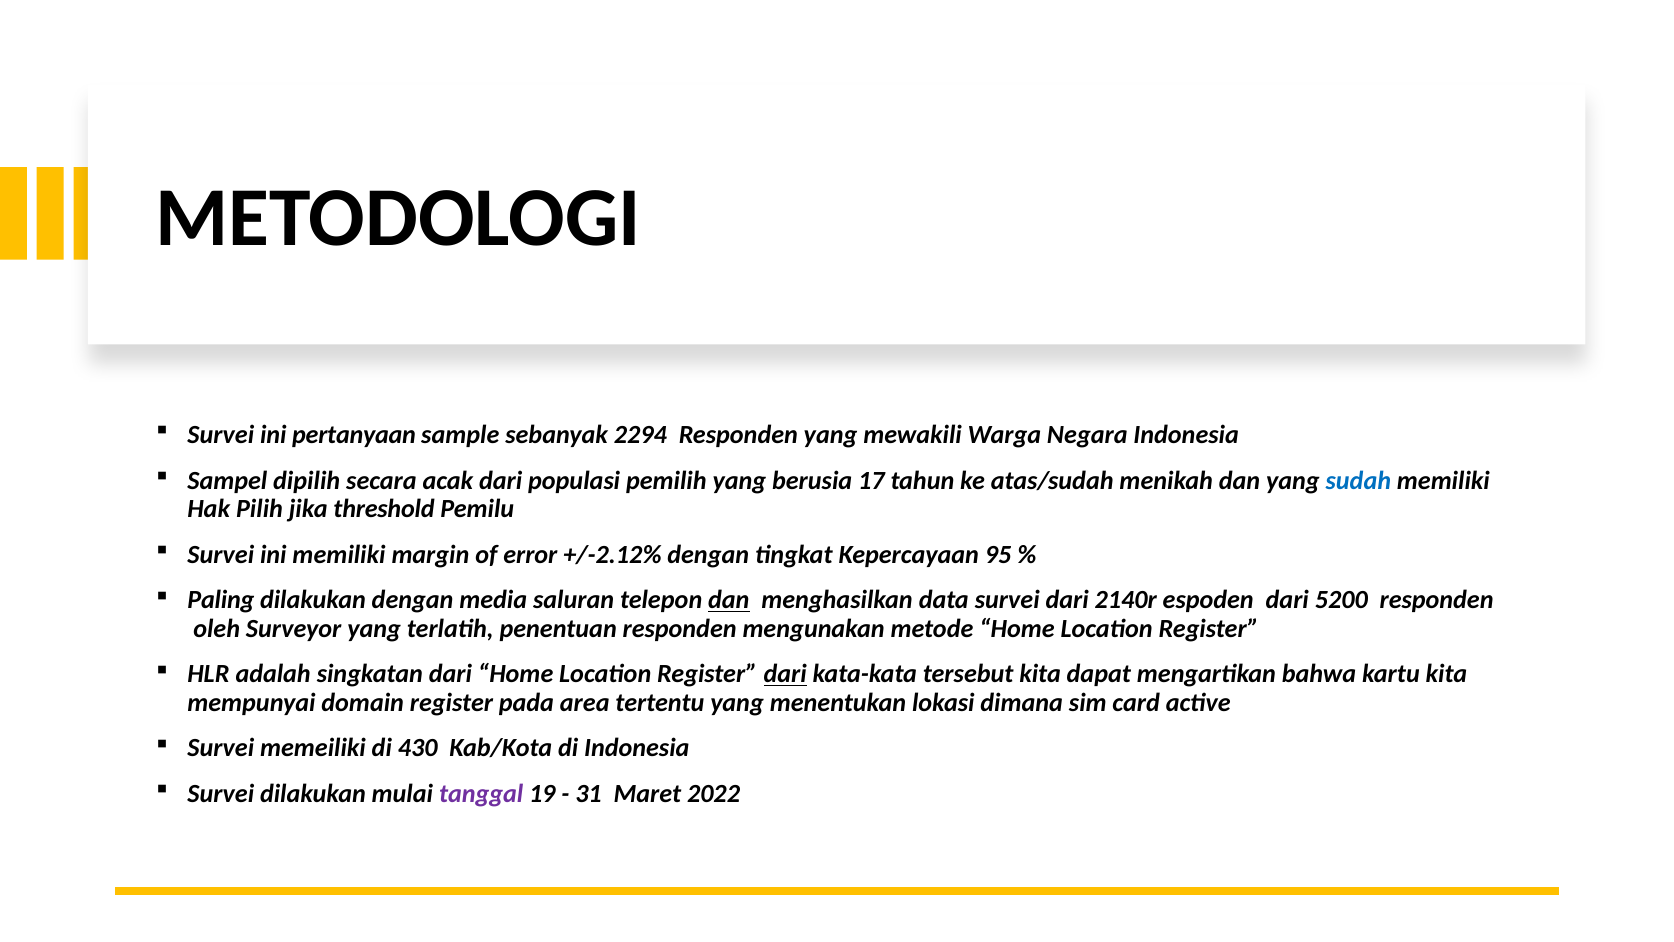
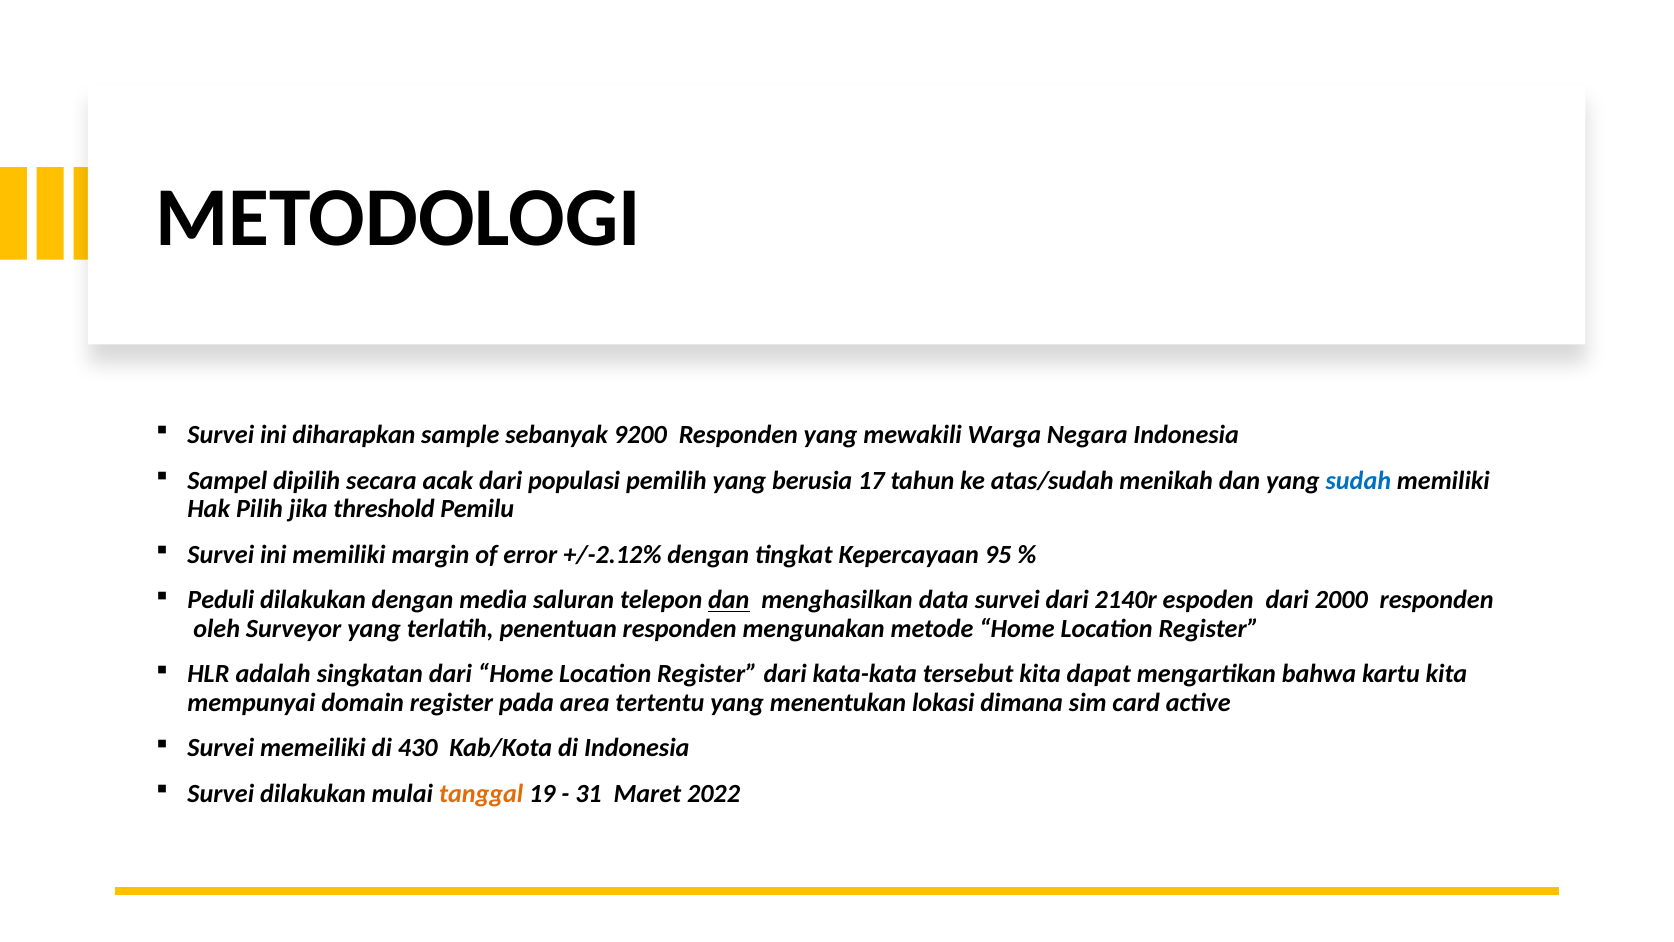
pertanyaan: pertanyaan -> diharapkan (354, 434)
2294: 2294 -> 9200 (640, 434)
Paling: Paling -> Peduli (221, 600)
5200: 5200 -> 2000 (1341, 600)
dari underline: present -> none (785, 674)
tanggal colour: purple -> orange (481, 794)
